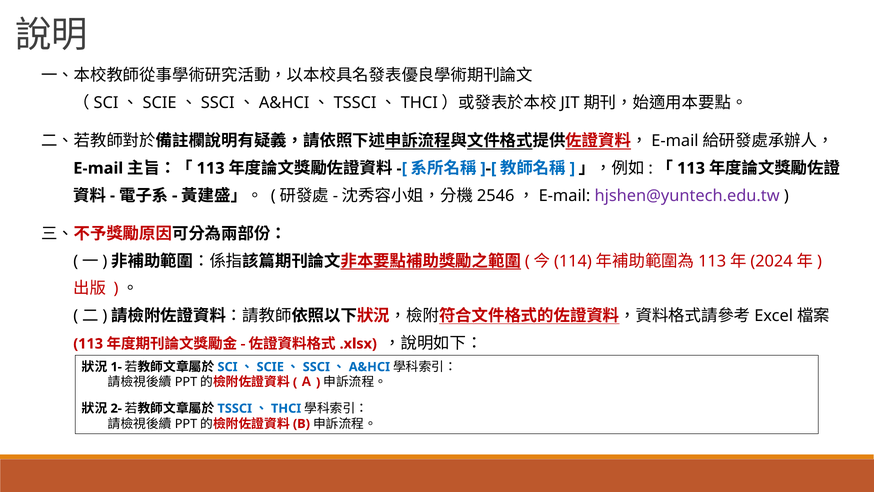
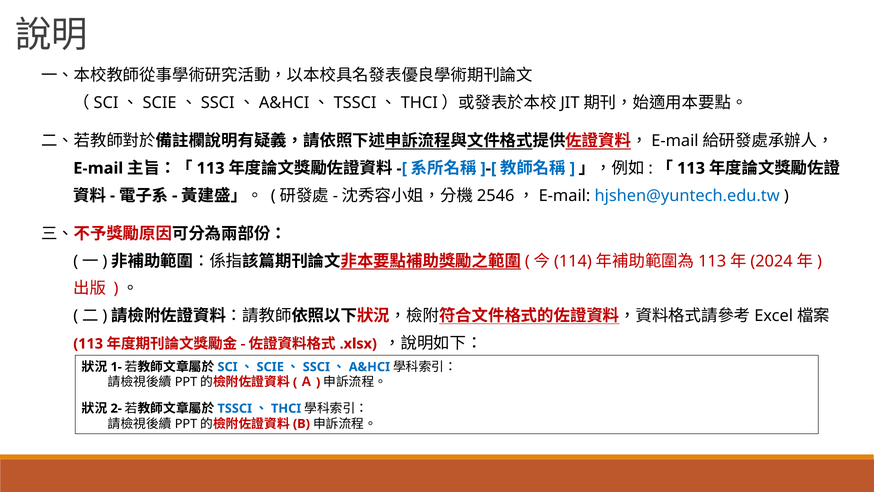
hjshen@yuntech.edu.tw colour: purple -> blue (687, 195)
